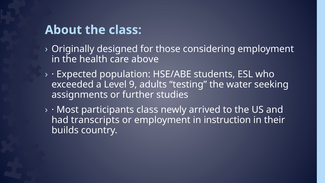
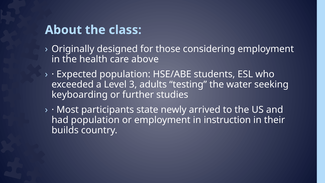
9: 9 -> 3 (133, 84)
assignments: assignments -> keyboarding (80, 95)
participants class: class -> state (147, 110)
had transcripts: transcripts -> population (95, 120)
